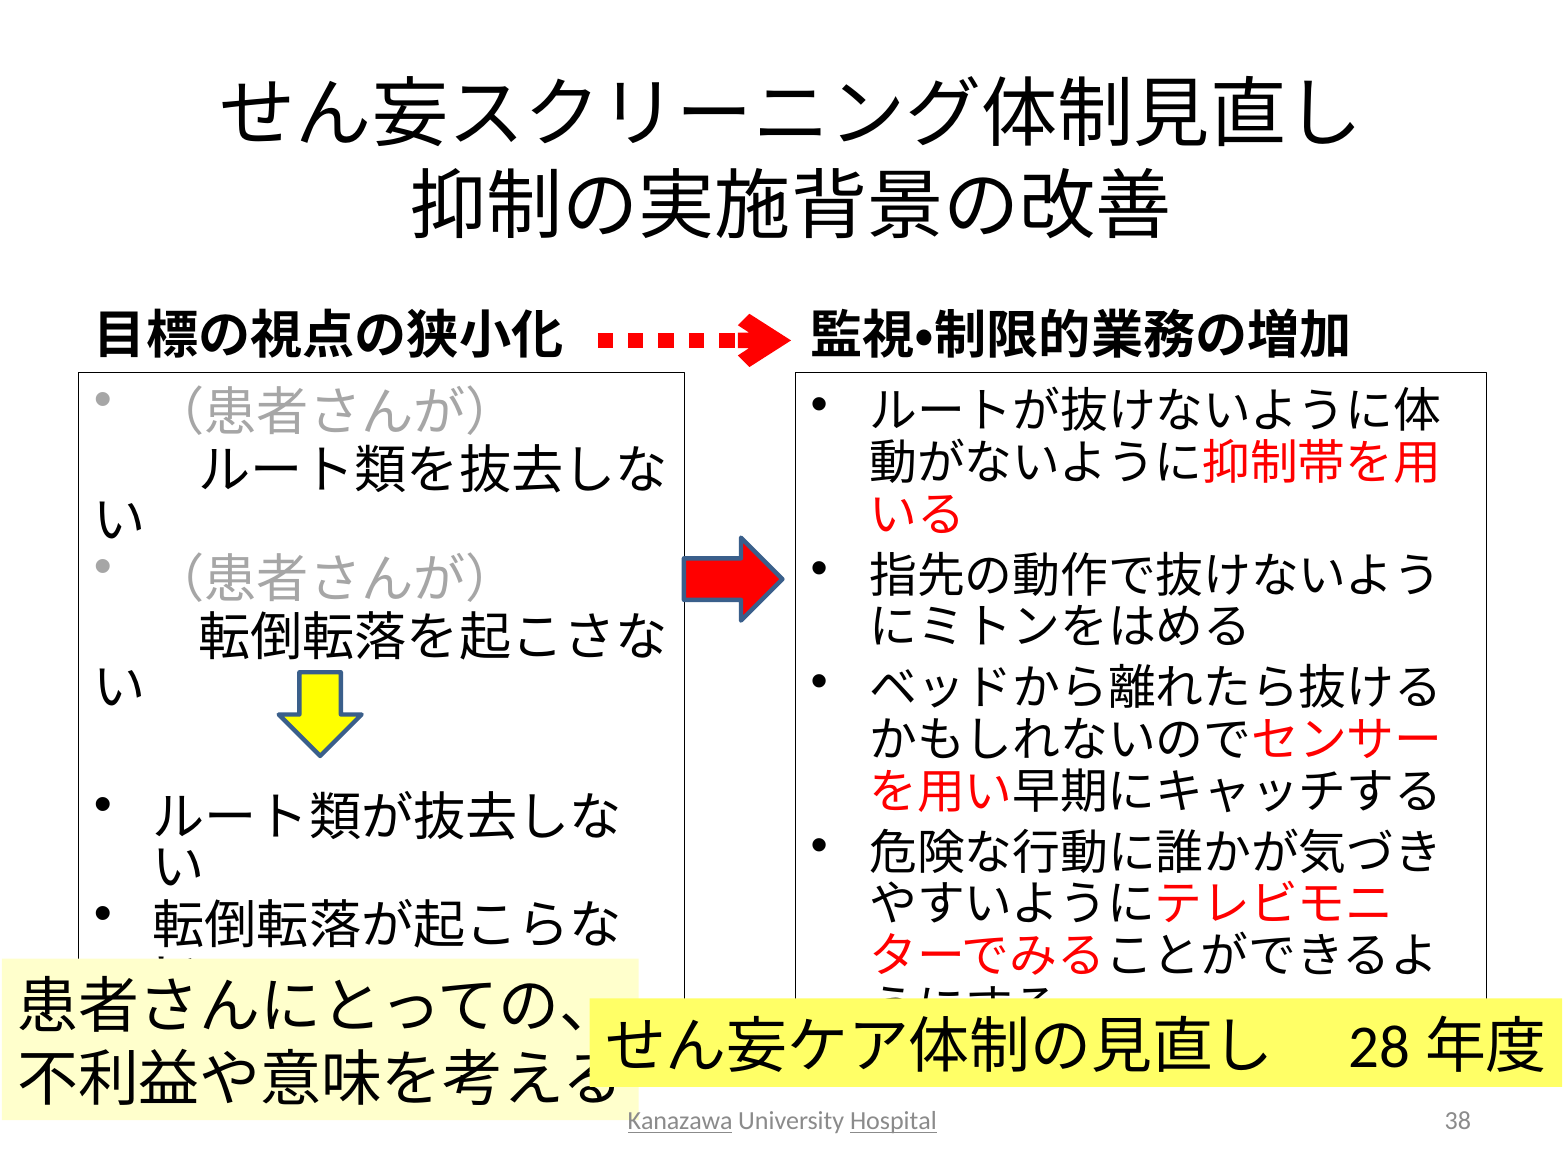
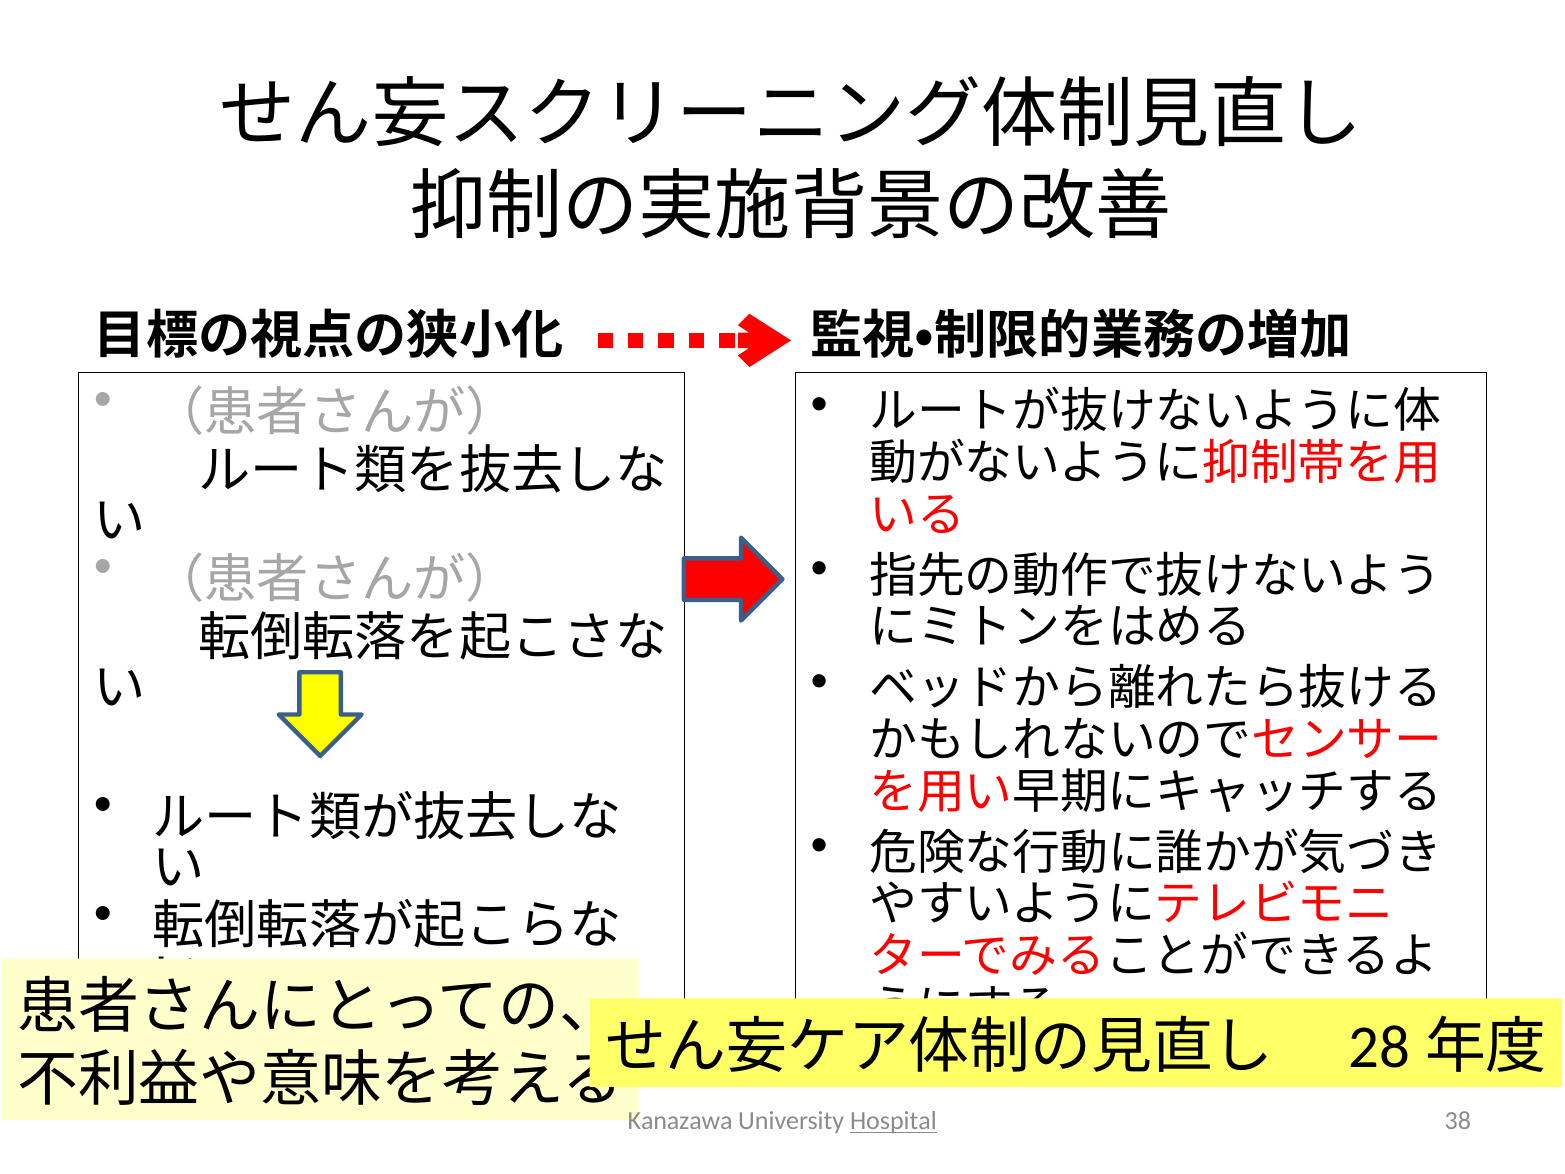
Kanazawa underline: present -> none (680, 1121)
